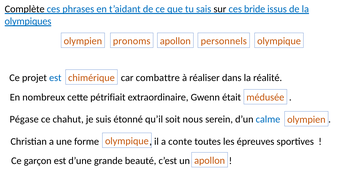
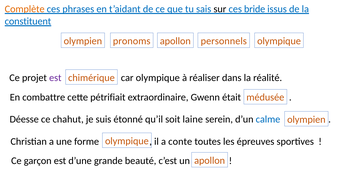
Complète colour: black -> orange (25, 9)
olympiques: olympiques -> constituent (28, 21)
est colour: blue -> purple (55, 78)
car combattre: combattre -> olympique (158, 78)
nombreux: nombreux -> combattre (44, 97)
Pégase: Pégase -> Déesse (24, 119)
nous: nous -> laine (193, 119)
